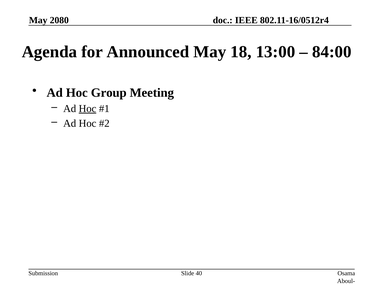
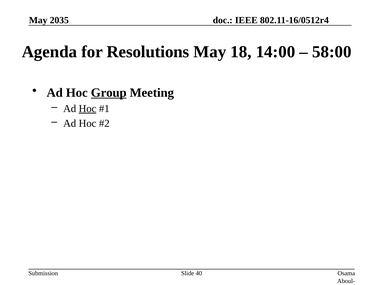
2080: 2080 -> 2035 (59, 20)
Announced: Announced -> Resolutions (148, 52)
13:00: 13:00 -> 14:00 (276, 52)
84:00: 84:00 -> 58:00 (332, 52)
Group underline: none -> present (109, 93)
